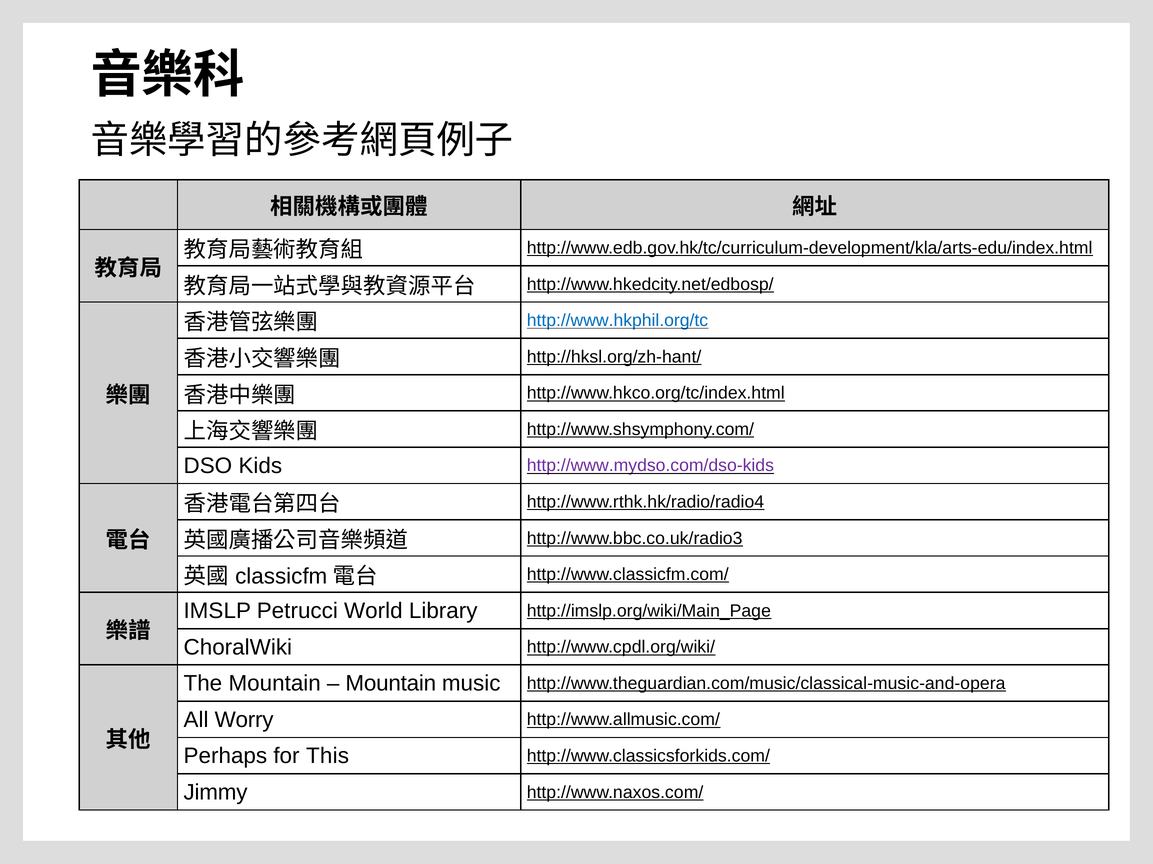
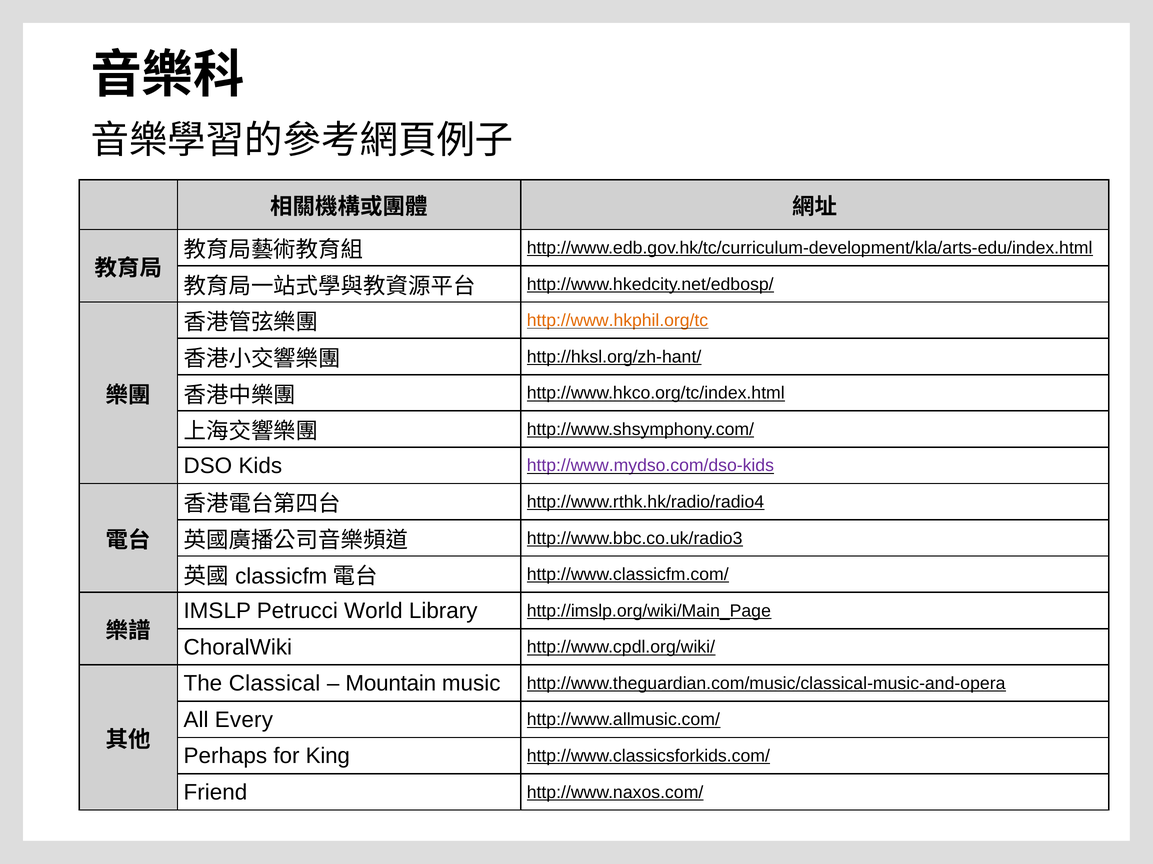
http://www.hkphil.org/tc colour: blue -> orange (617, 321)
The Mountain: Mountain -> Classical (275, 684)
Worry: Worry -> Every (244, 720)
This: This -> King (328, 757)
Jimmy: Jimmy -> Friend (215, 793)
